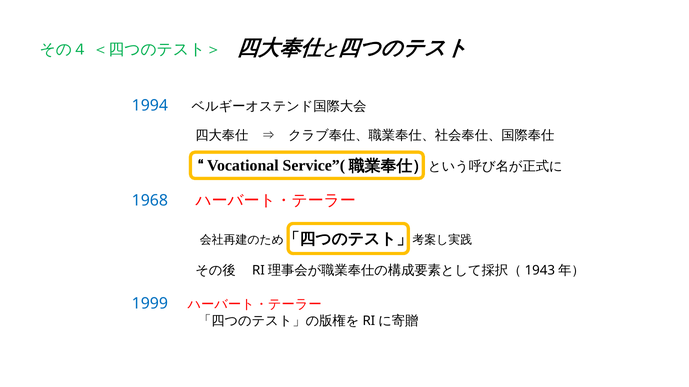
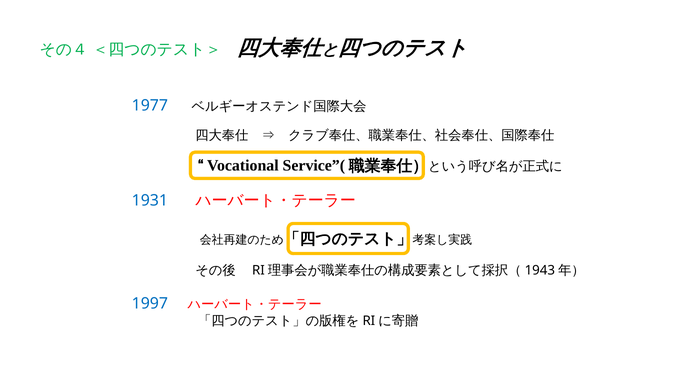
1994: 1994 -> 1977 (150, 106)
1968: 1968 -> 1931 (150, 201)
1999: 1999 -> 1997 (150, 304)
